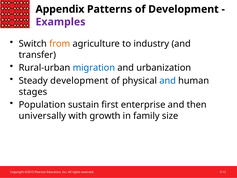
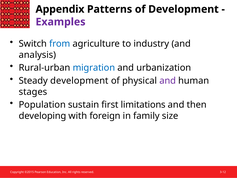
from colour: orange -> blue (60, 44)
transfer: transfer -> analysis (37, 55)
and colour: blue -> purple (168, 81)
enterprise: enterprise -> limitations (143, 105)
universally: universally -> developing (42, 116)
growth: growth -> foreign (105, 116)
